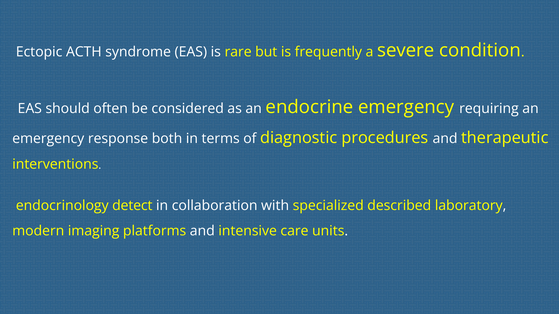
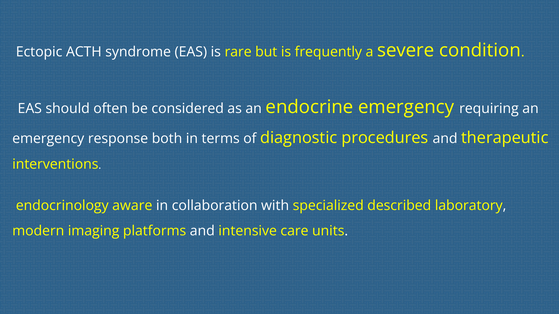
detect: detect -> aware (132, 206)
